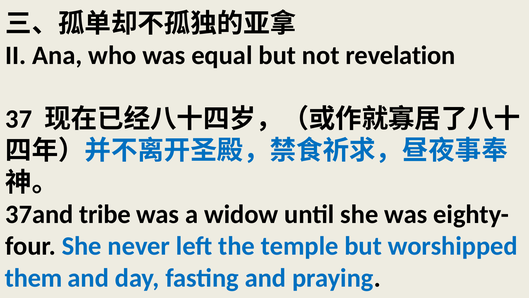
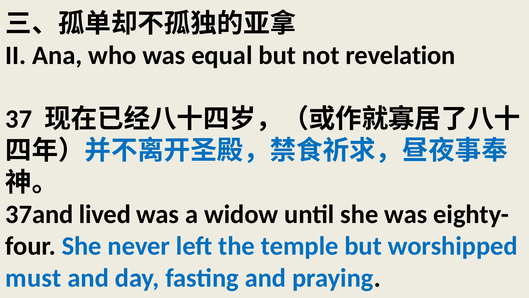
tribe: tribe -> lived (105, 214)
them: them -> must (33, 278)
